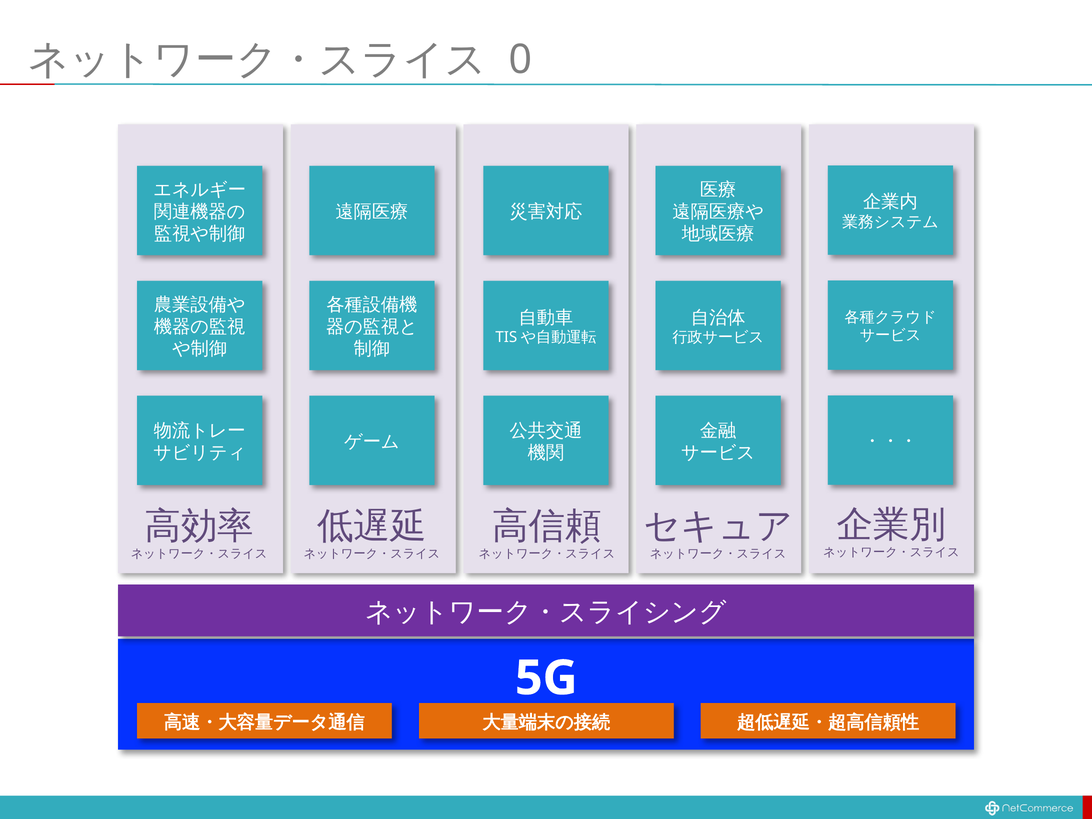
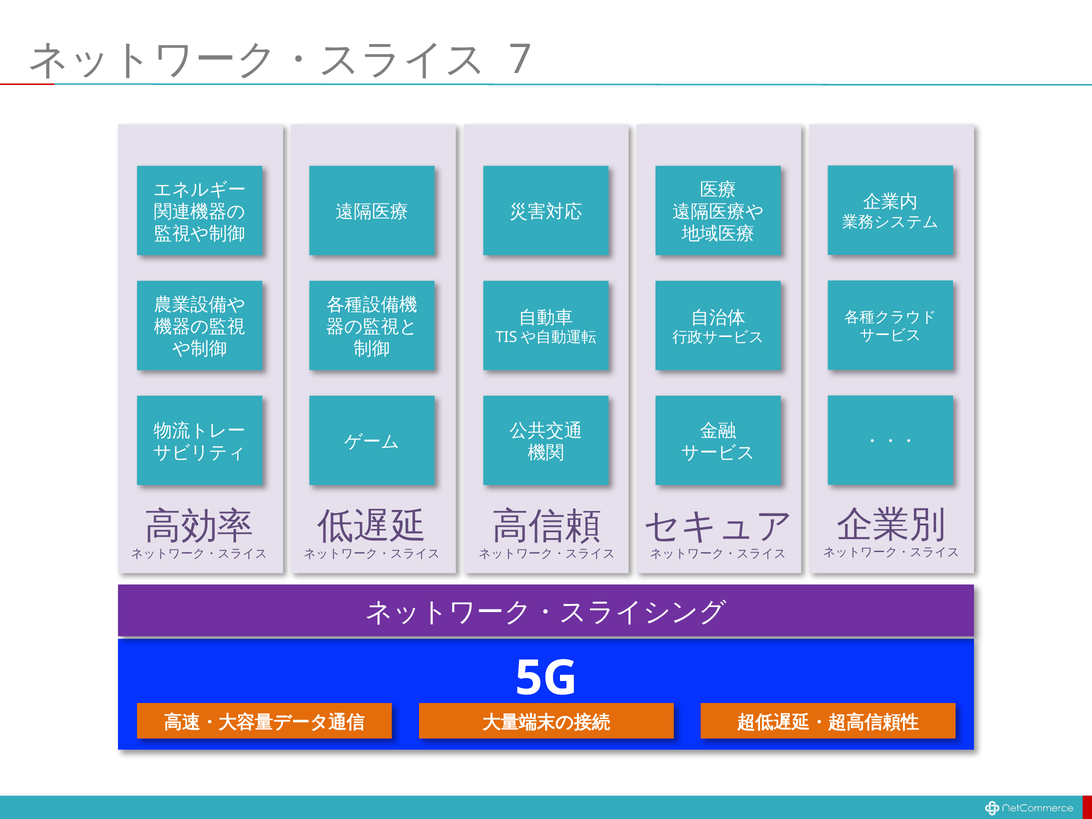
0: 0 -> 7 (520, 59)
